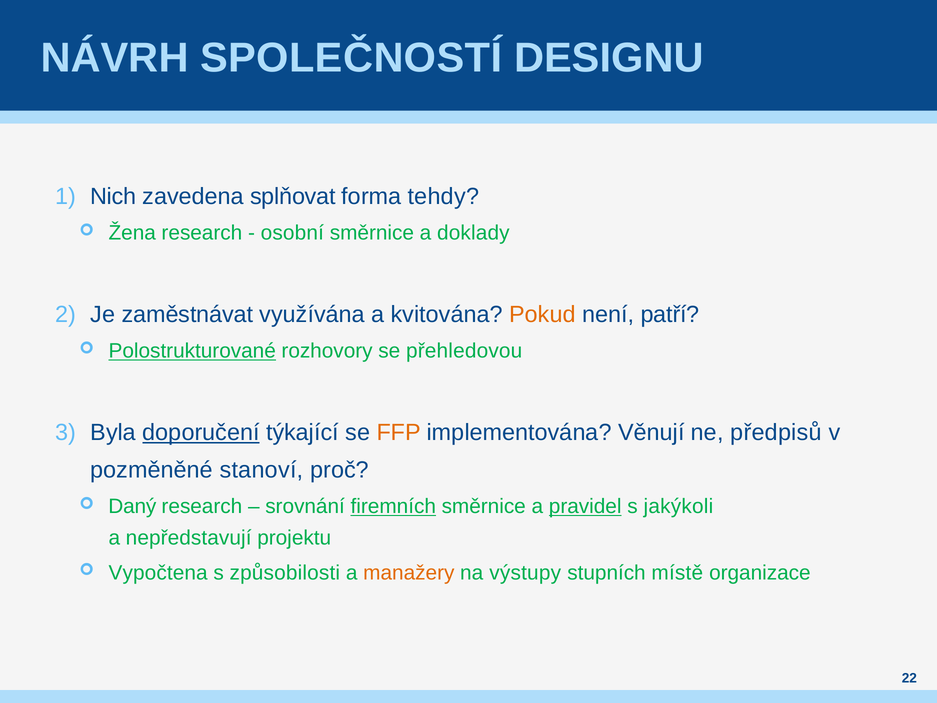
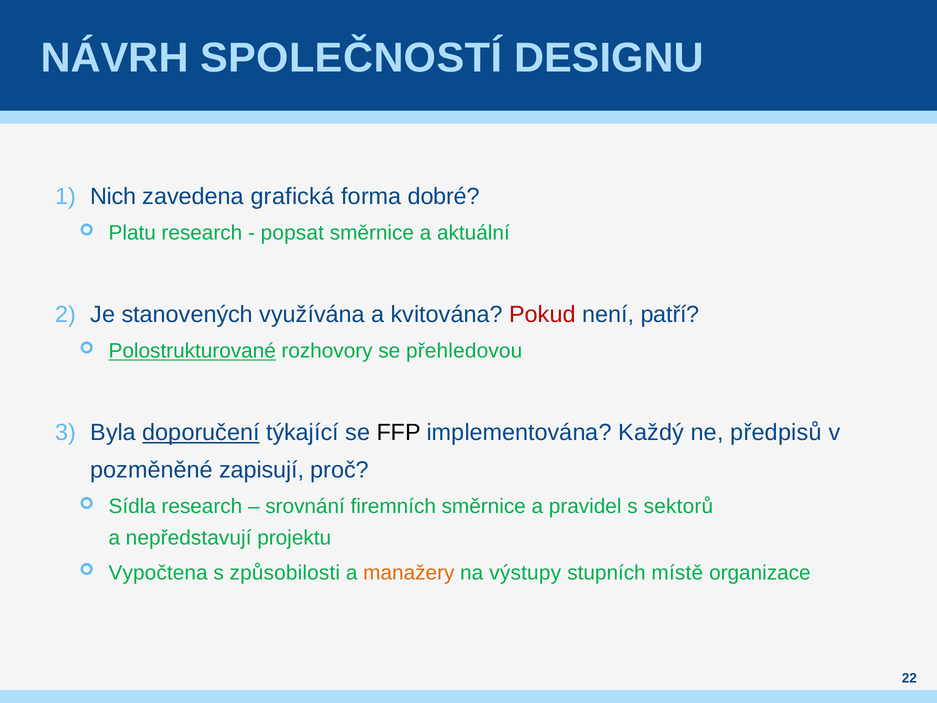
splňovat: splňovat -> grafická (293, 196)
tehdy: tehdy -> dobré (444, 196)
Žena: Žena -> Platu (132, 233)
osobní: osobní -> popsat (292, 233)
doklady: doklady -> aktuální (473, 233)
zaměstnávat: zaměstnávat -> stanovených (187, 314)
Pokud colour: orange -> red (542, 314)
FFP colour: orange -> black (399, 432)
Věnují: Věnují -> Každý (651, 432)
stanoví: stanoví -> zapisují (262, 470)
Daný: Daný -> Sídla (132, 506)
firemních underline: present -> none (393, 506)
pravidel underline: present -> none (585, 506)
jakýkoli: jakýkoli -> sektorů (678, 506)
